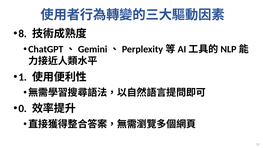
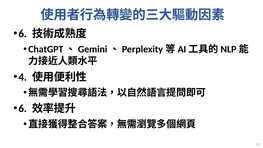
8: 8 -> 6 (23, 34)
1: 1 -> 4 (23, 77)
0: 0 -> 6 (23, 109)
